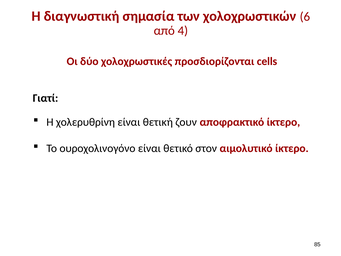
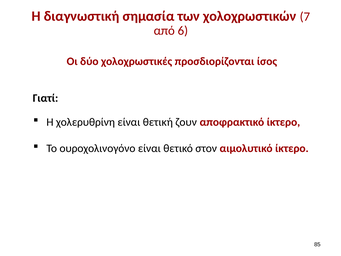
6: 6 -> 7 (305, 17)
4: 4 -> 6 (183, 31)
cells: cells -> ίσος (267, 61)
